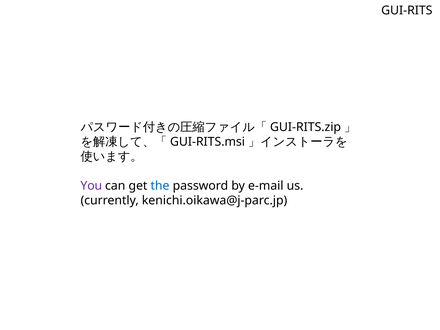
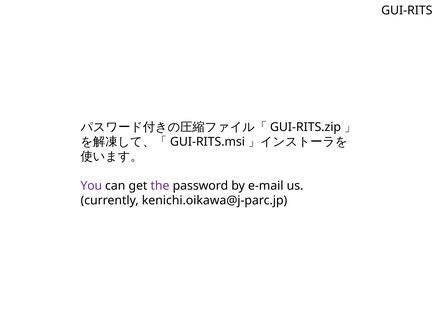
the colour: blue -> purple (160, 186)
